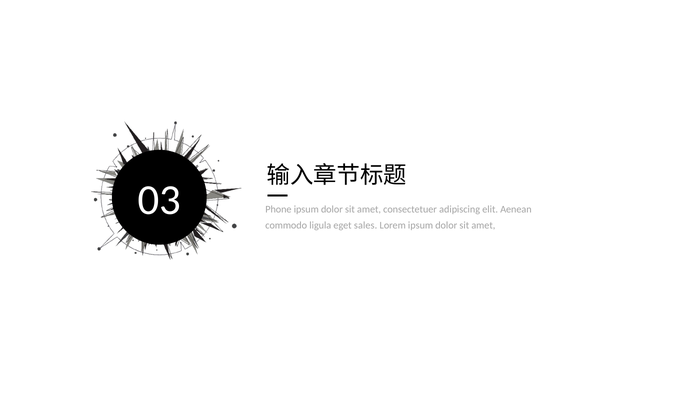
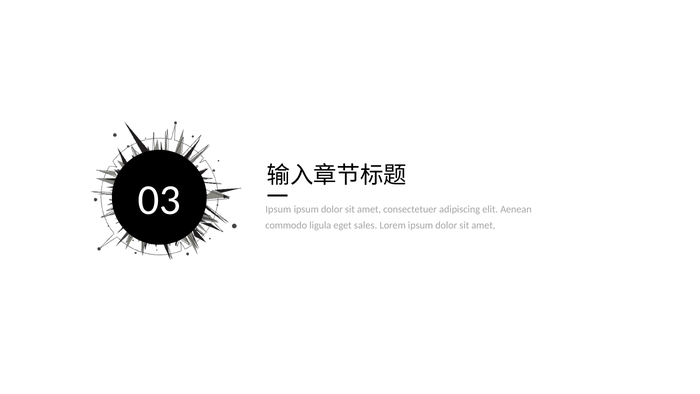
Phone: Phone -> Ipsum (278, 210)
